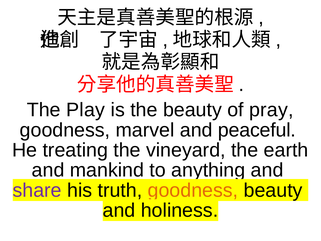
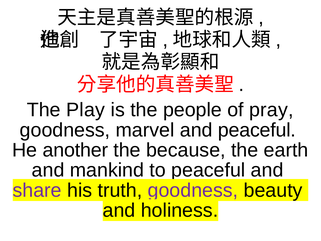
the beauty: beauty -> people (192, 110)
treating: treating -> another (75, 150)
vineyard: vineyard -> because (186, 150)
to anything: anything -> peaceful (208, 170)
goodness colour: orange -> purple (193, 190)
